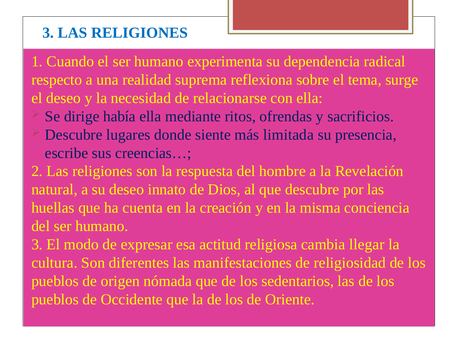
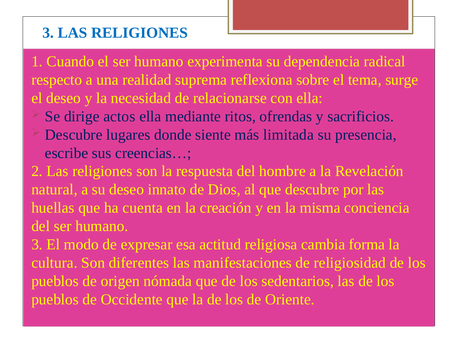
había: había -> actos (119, 117)
llegar: llegar -> forma (367, 245)
